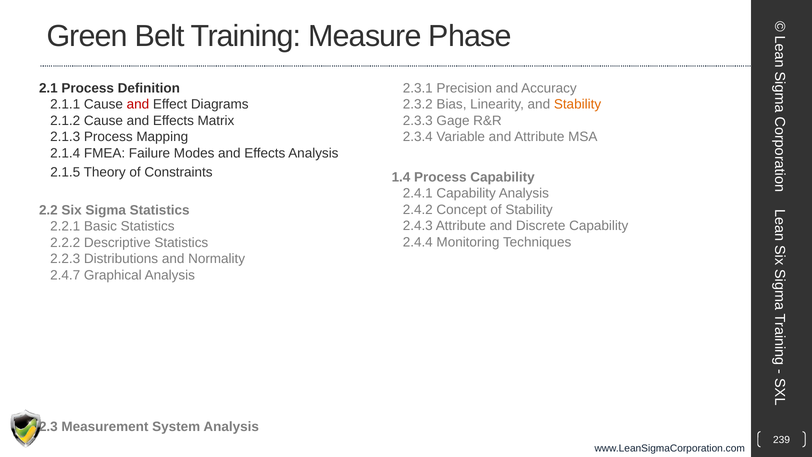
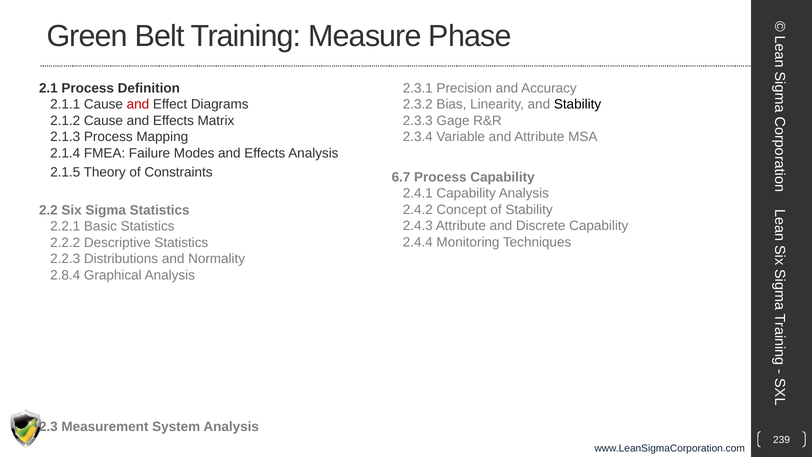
Stability colour: orange -> black (578, 104)
1.4: 1.4 -> 6.7 (401, 177)
2.4.7: 2.4.7 -> 2.8.4 (65, 275)
